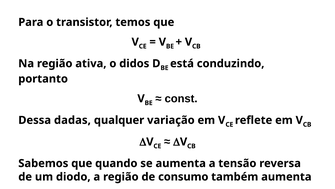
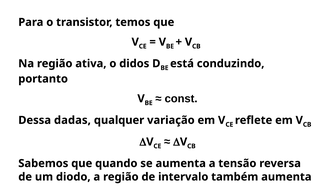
consumo: consumo -> intervalo (183, 176)
